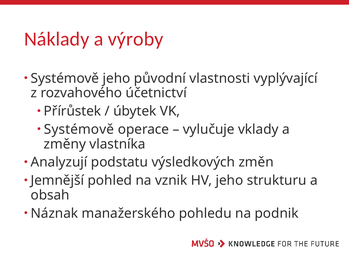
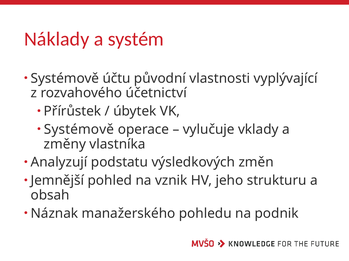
výroby: výroby -> systém (136, 39)
Systémově jeho: jeho -> účtu (117, 79)
